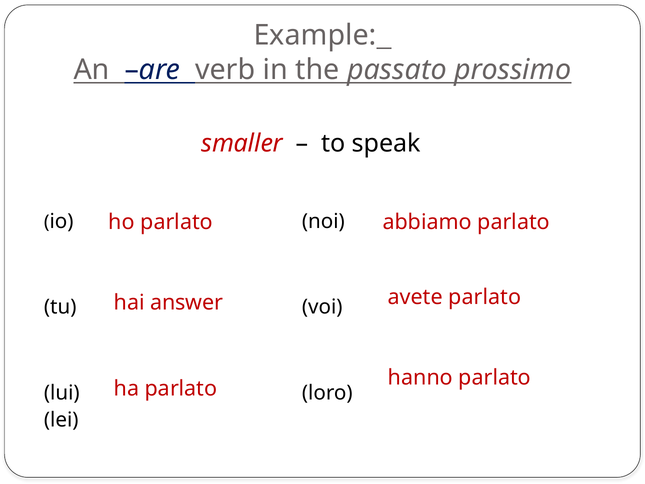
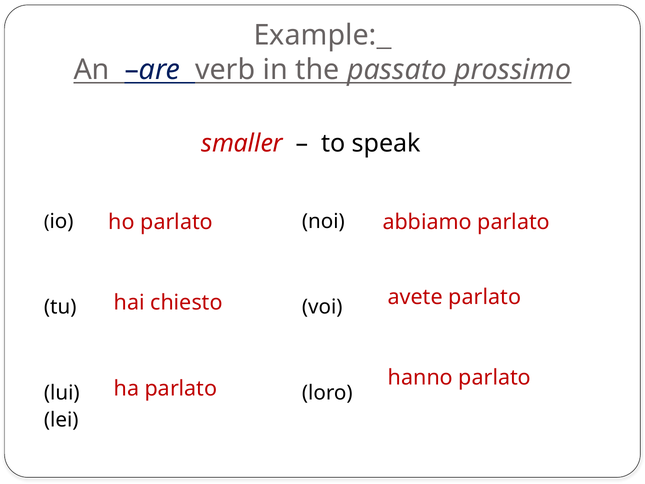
answer: answer -> chiesto (187, 302)
